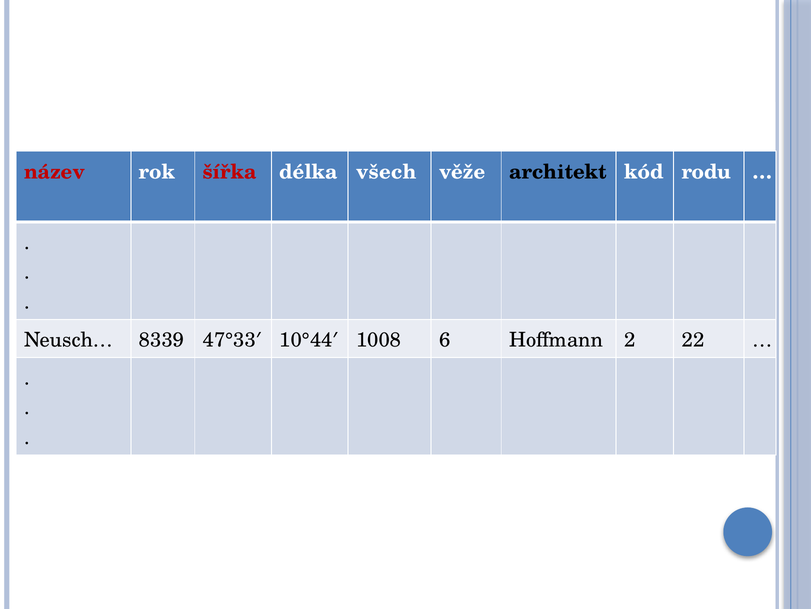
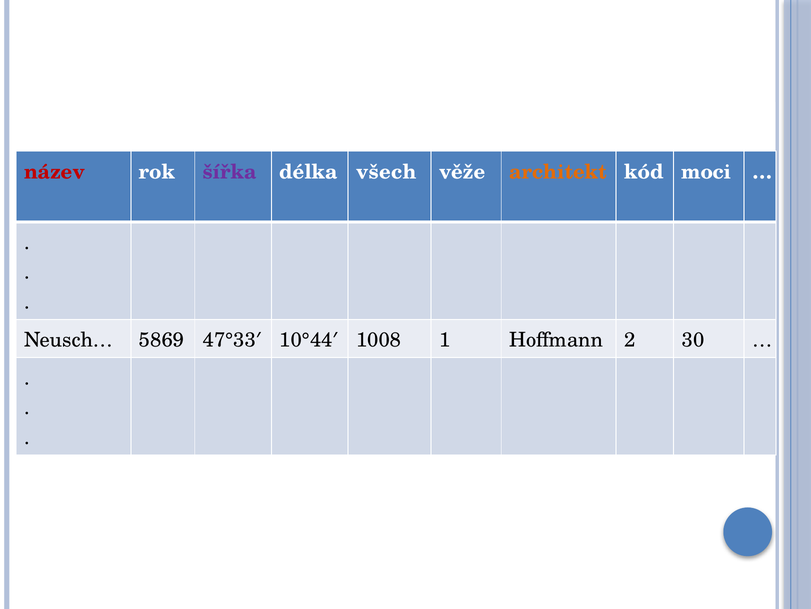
šířka colour: red -> purple (230, 172)
architekt colour: black -> orange (558, 172)
rodu: rodu -> moci (706, 172)
8339: 8339 -> 5869 (162, 339)
6: 6 -> 1 (445, 339)
22: 22 -> 30 (693, 339)
